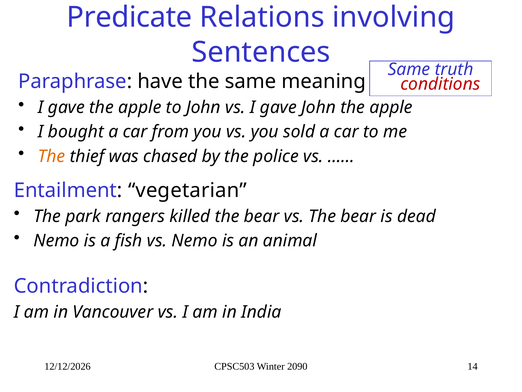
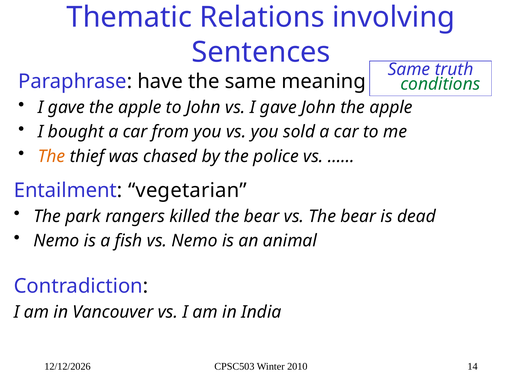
Predicate: Predicate -> Thematic (129, 17)
conditions colour: red -> green (440, 84)
2090: 2090 -> 2010 (297, 366)
